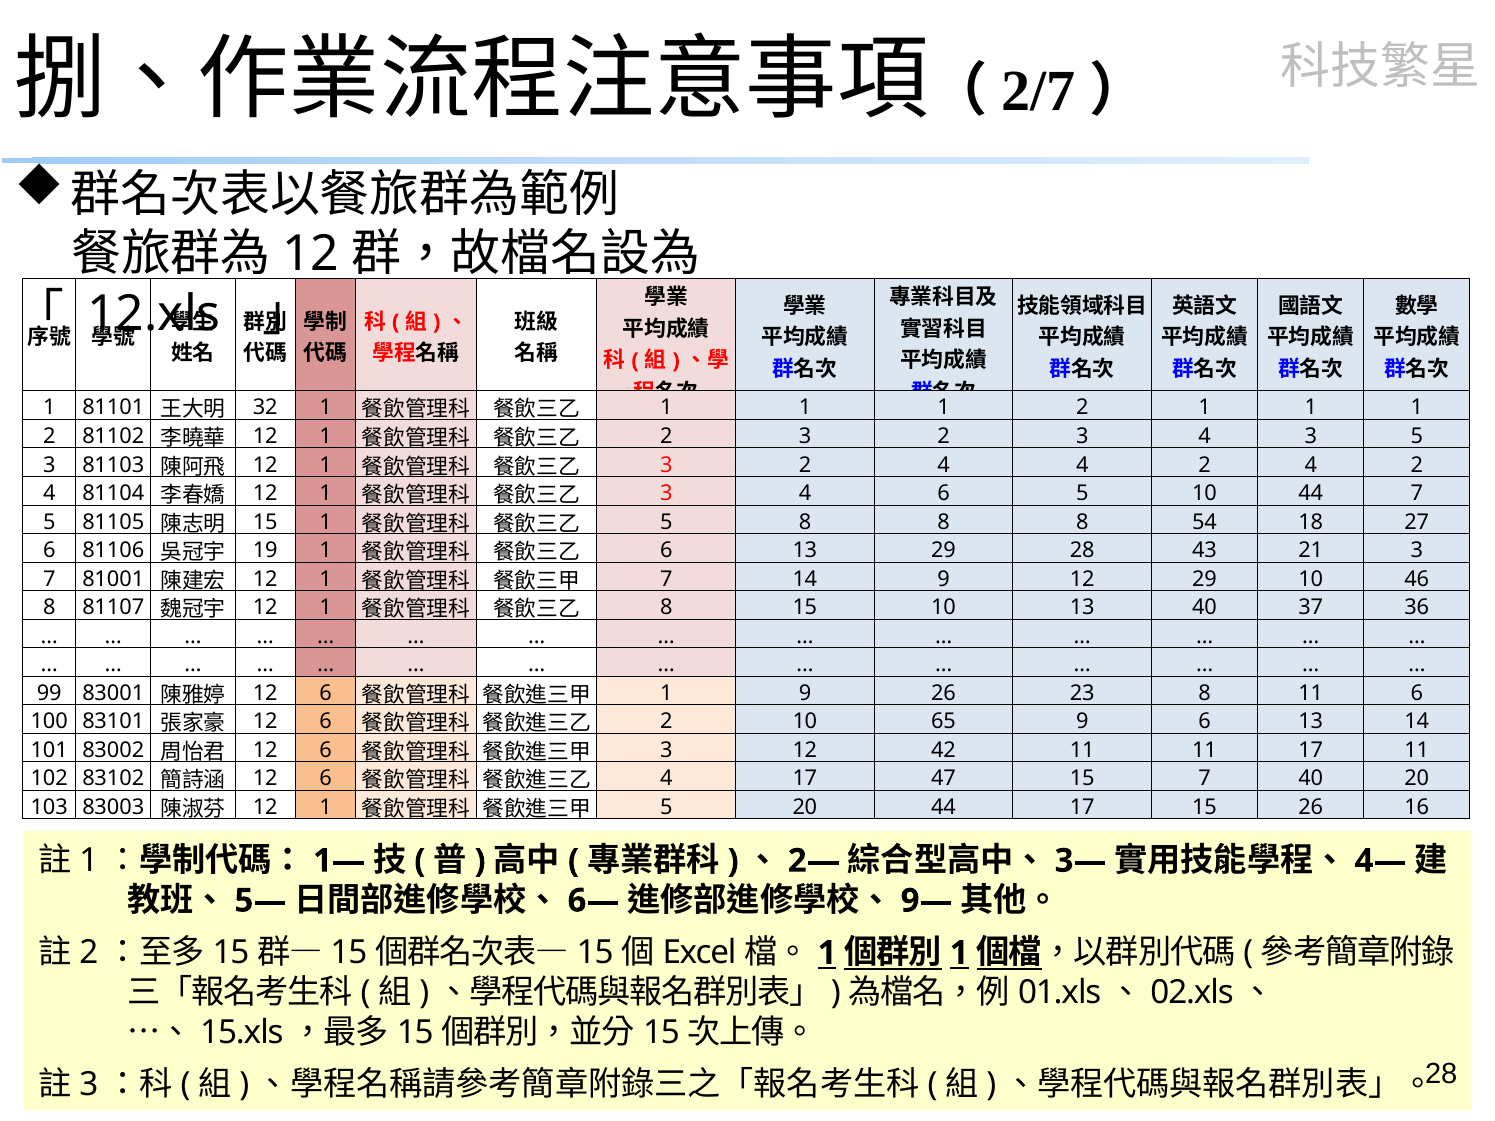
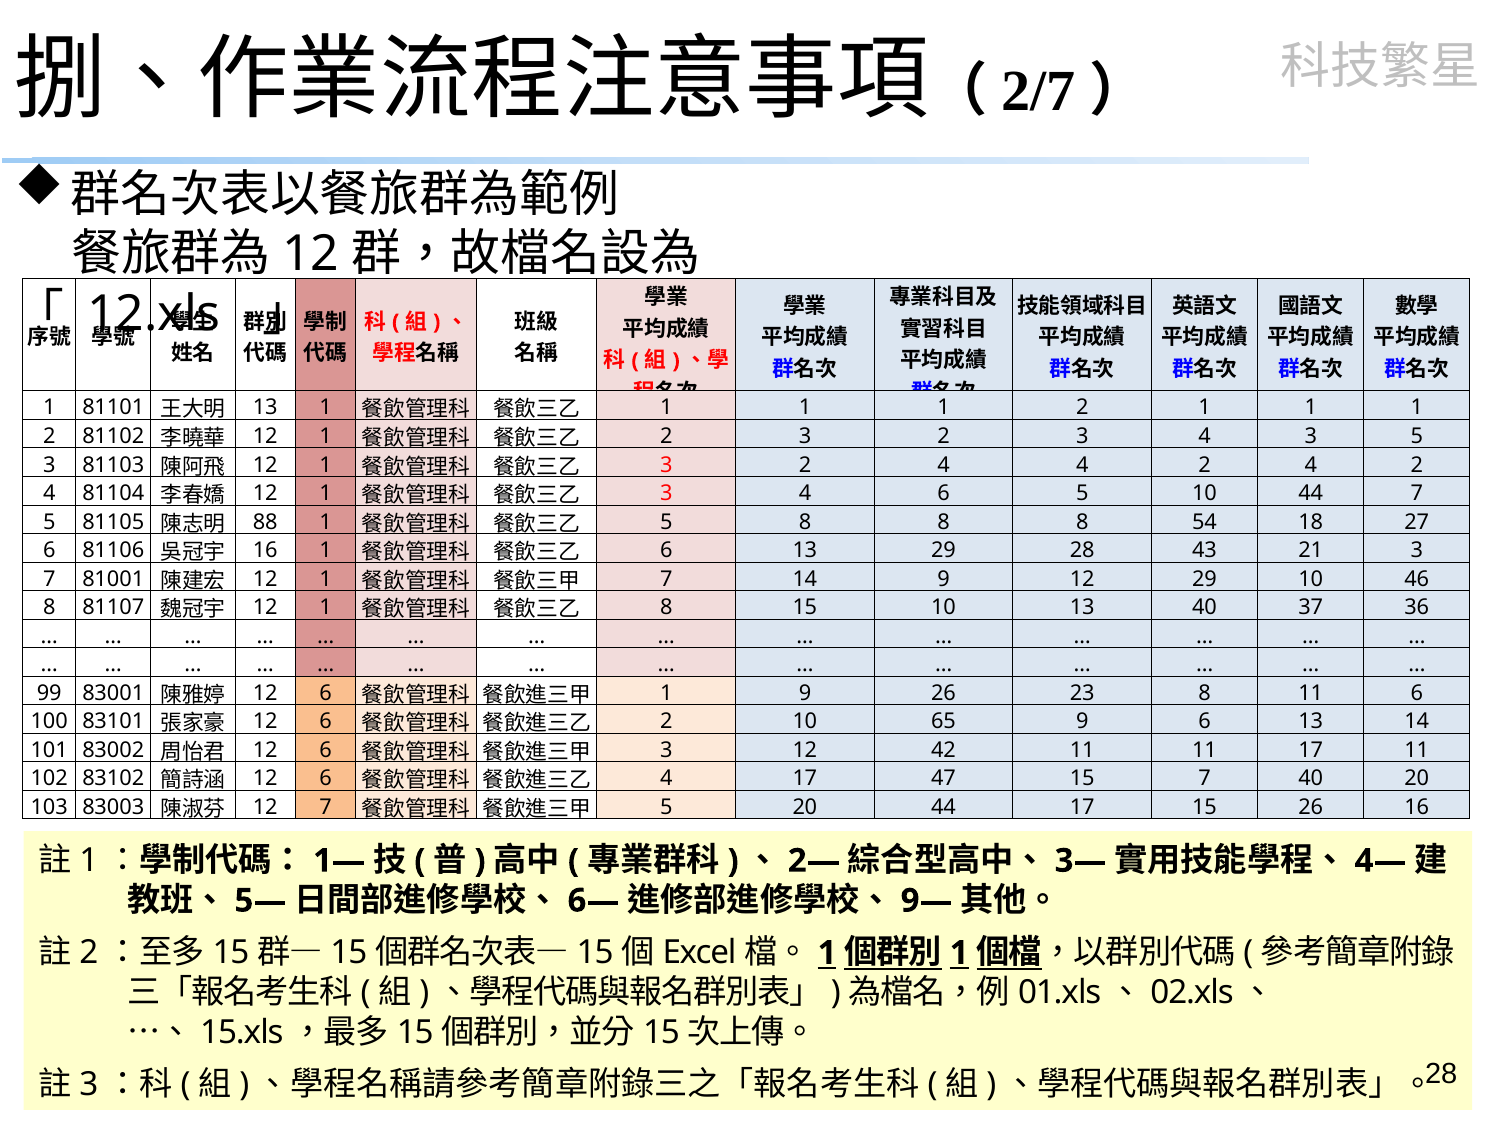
32: 32 -> 13 (265, 408)
15: 15 -> 88 (265, 522)
19: 19 -> 16 (265, 551)
1: 1 -> 7 (326, 808)
